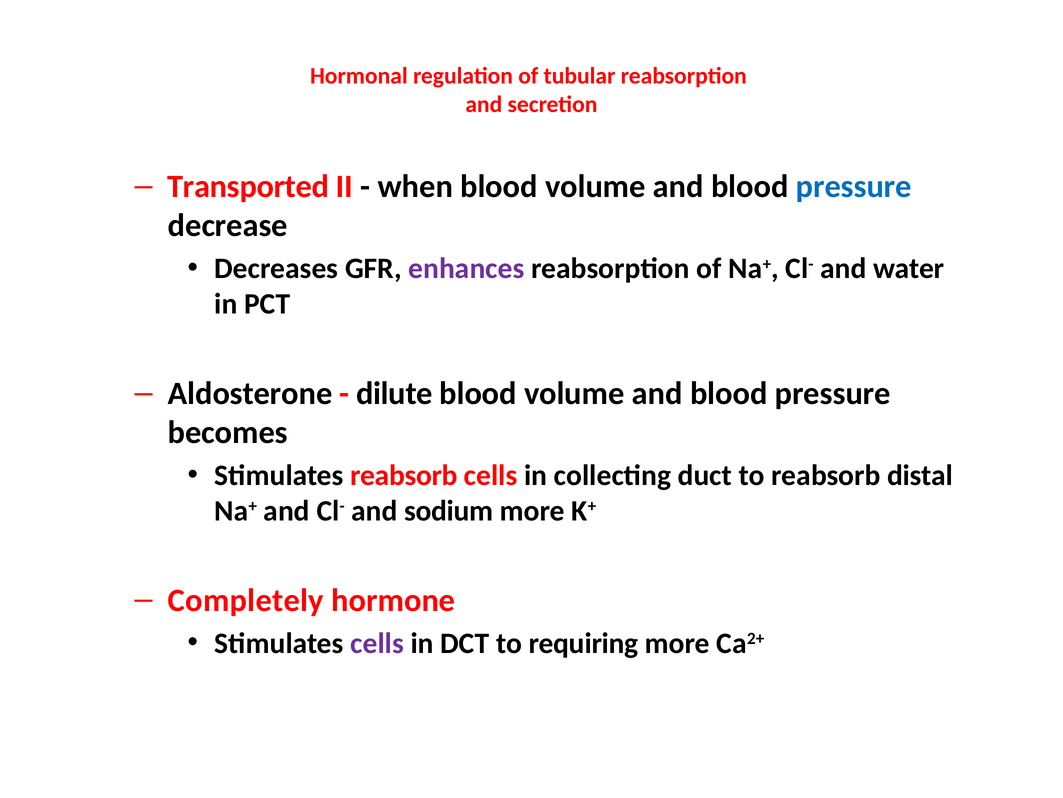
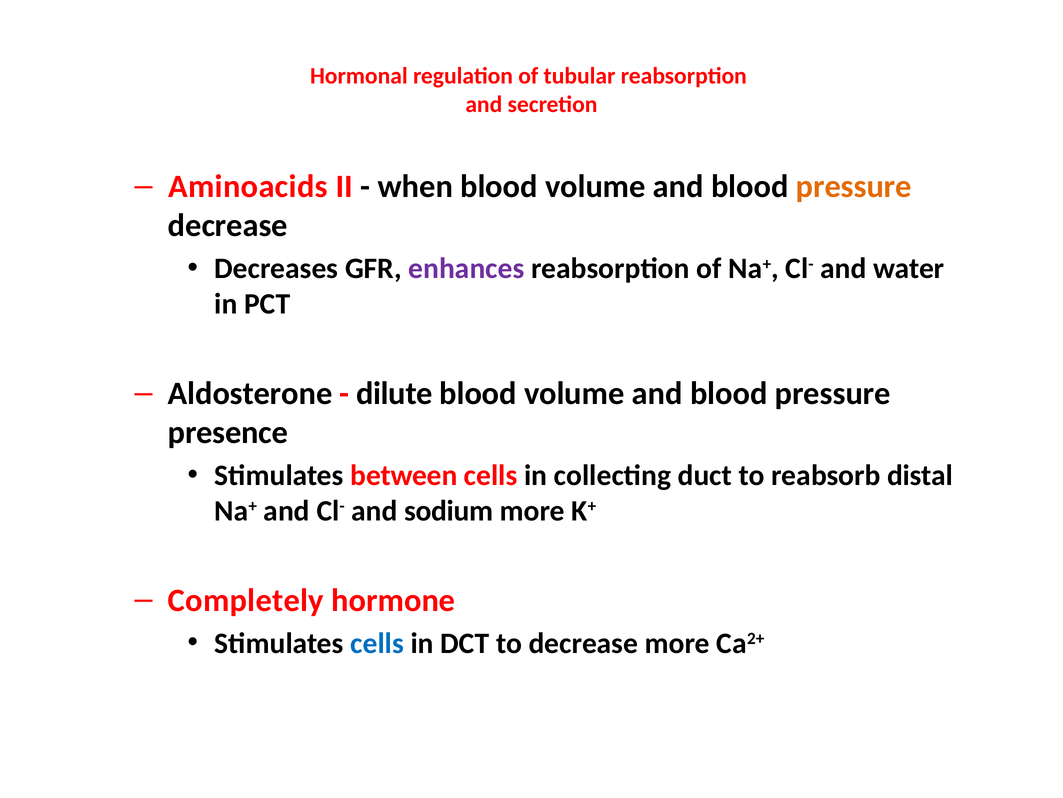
Transported: Transported -> Aminoacids (248, 187)
pressure colour: blue -> orange (854, 187)
becomes: becomes -> presence (228, 432)
Stimulates reabsorb: reabsorb -> between (404, 475)
cells colour: purple -> blue (377, 643)
to requiring: requiring -> decrease (583, 643)
